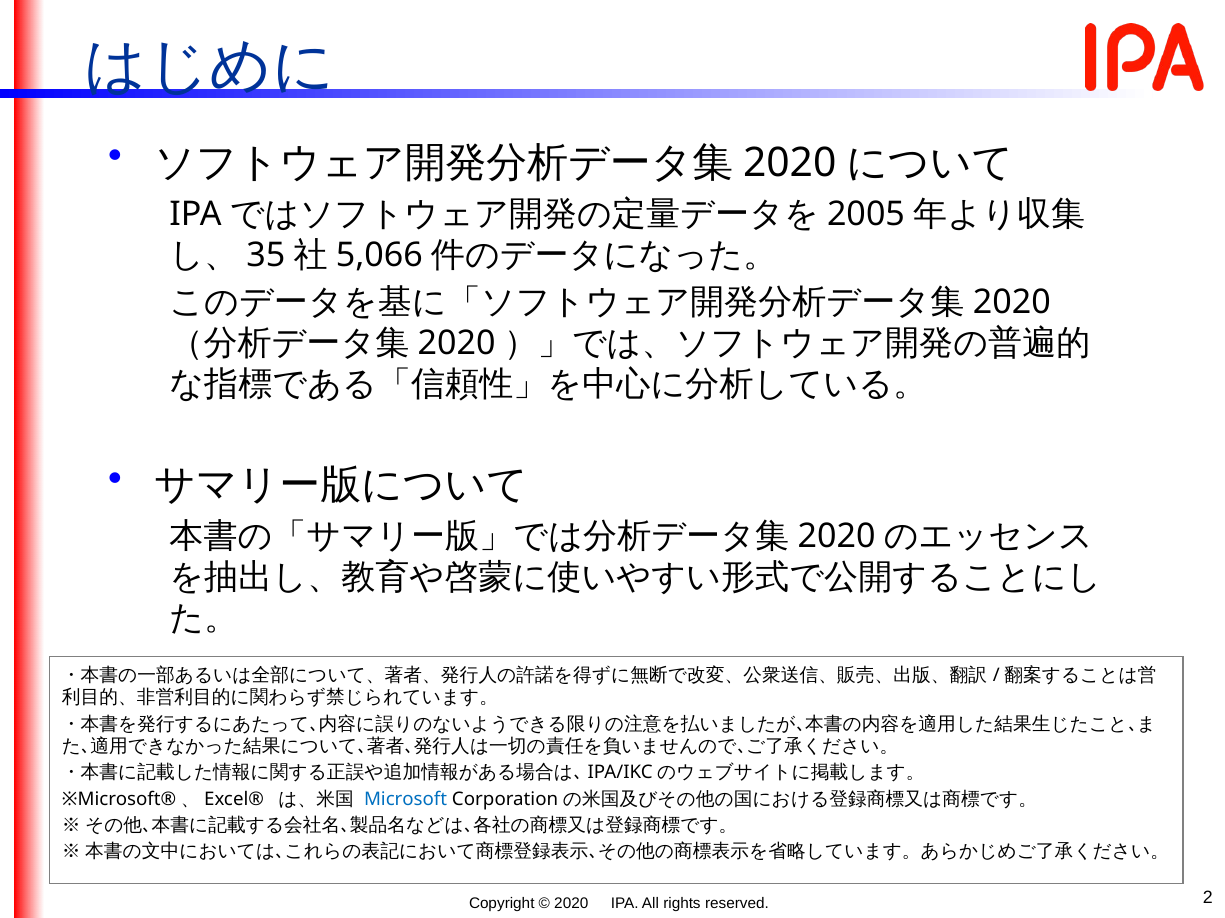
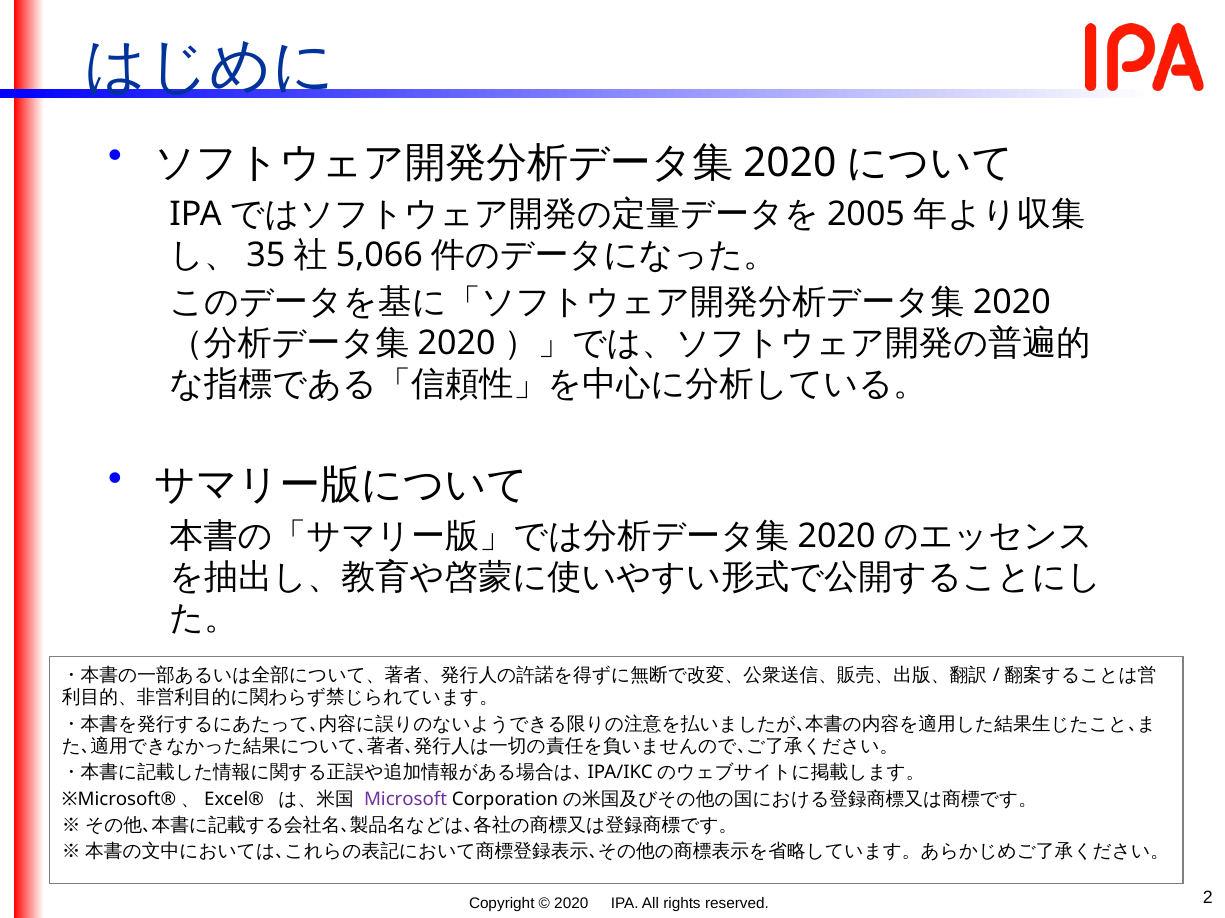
Microsoft colour: blue -> purple (406, 800)
